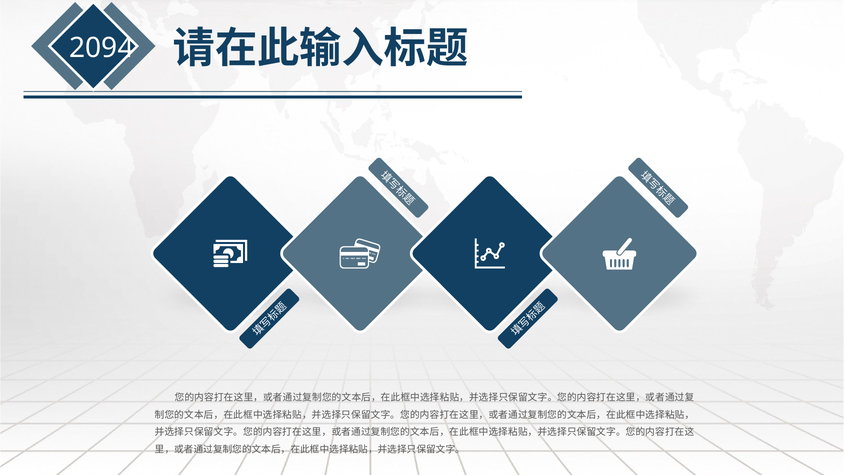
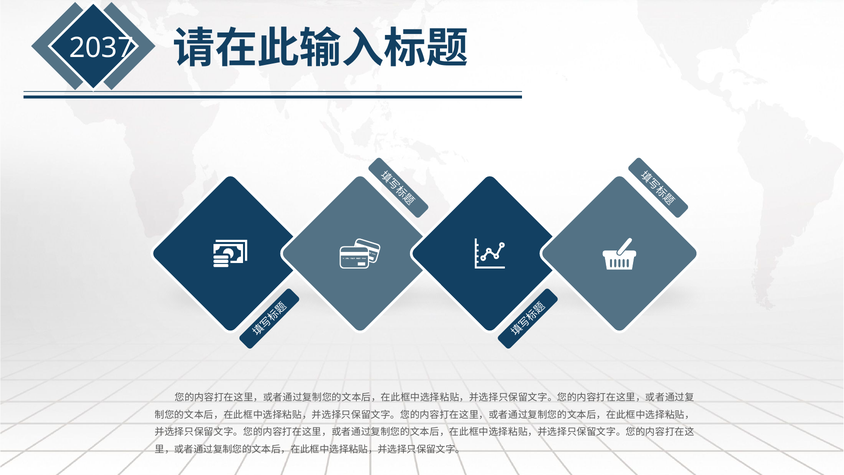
2094: 2094 -> 2037 (101, 48)
